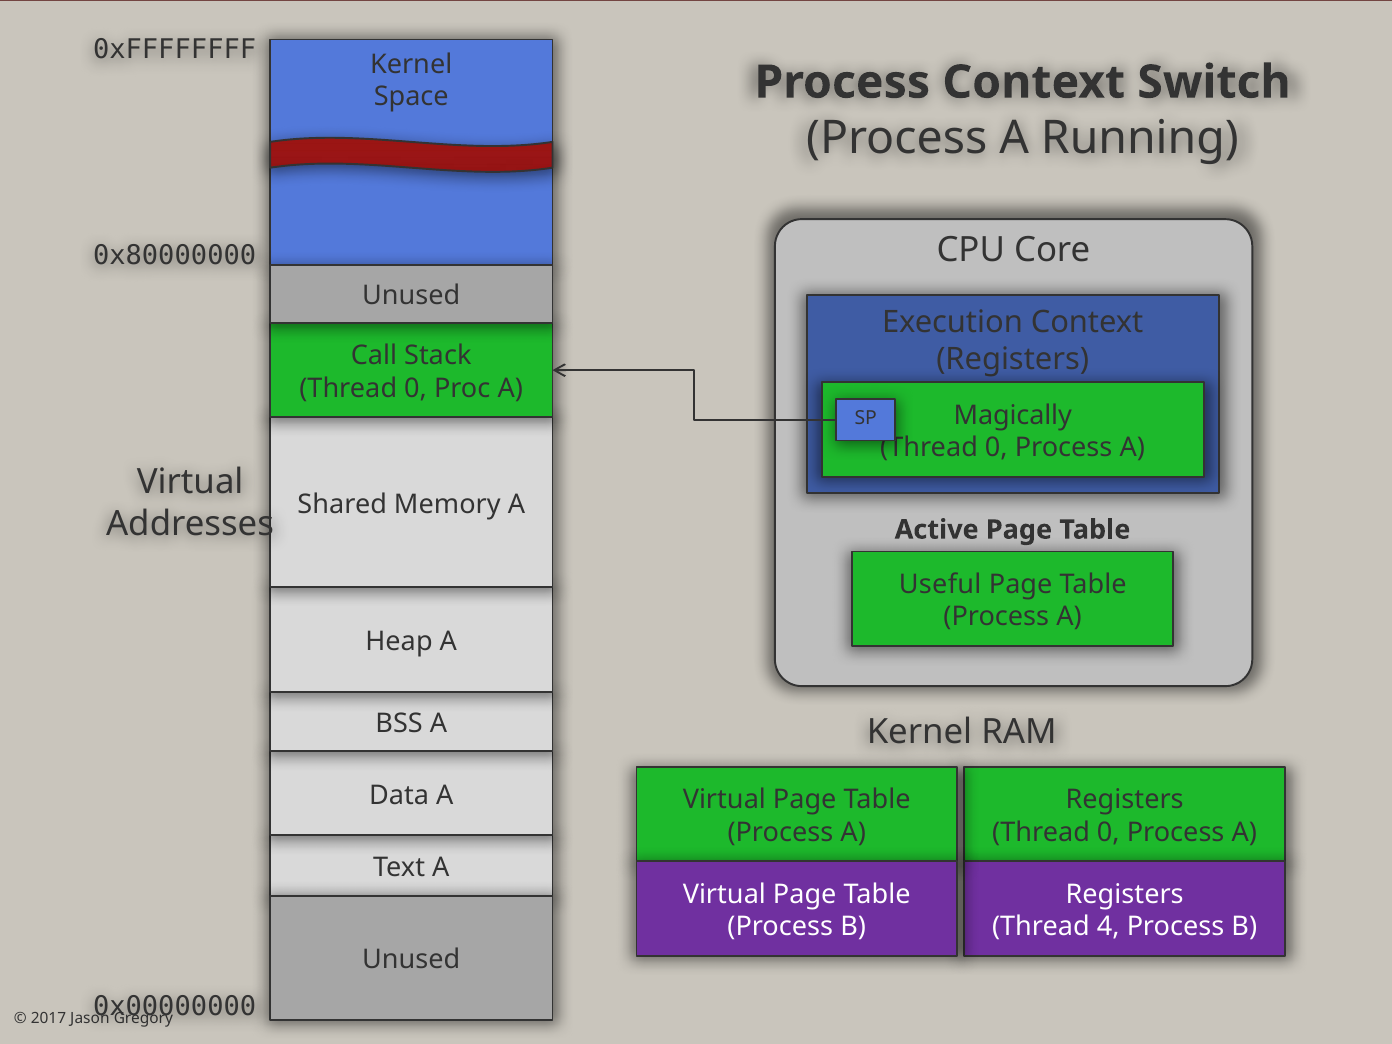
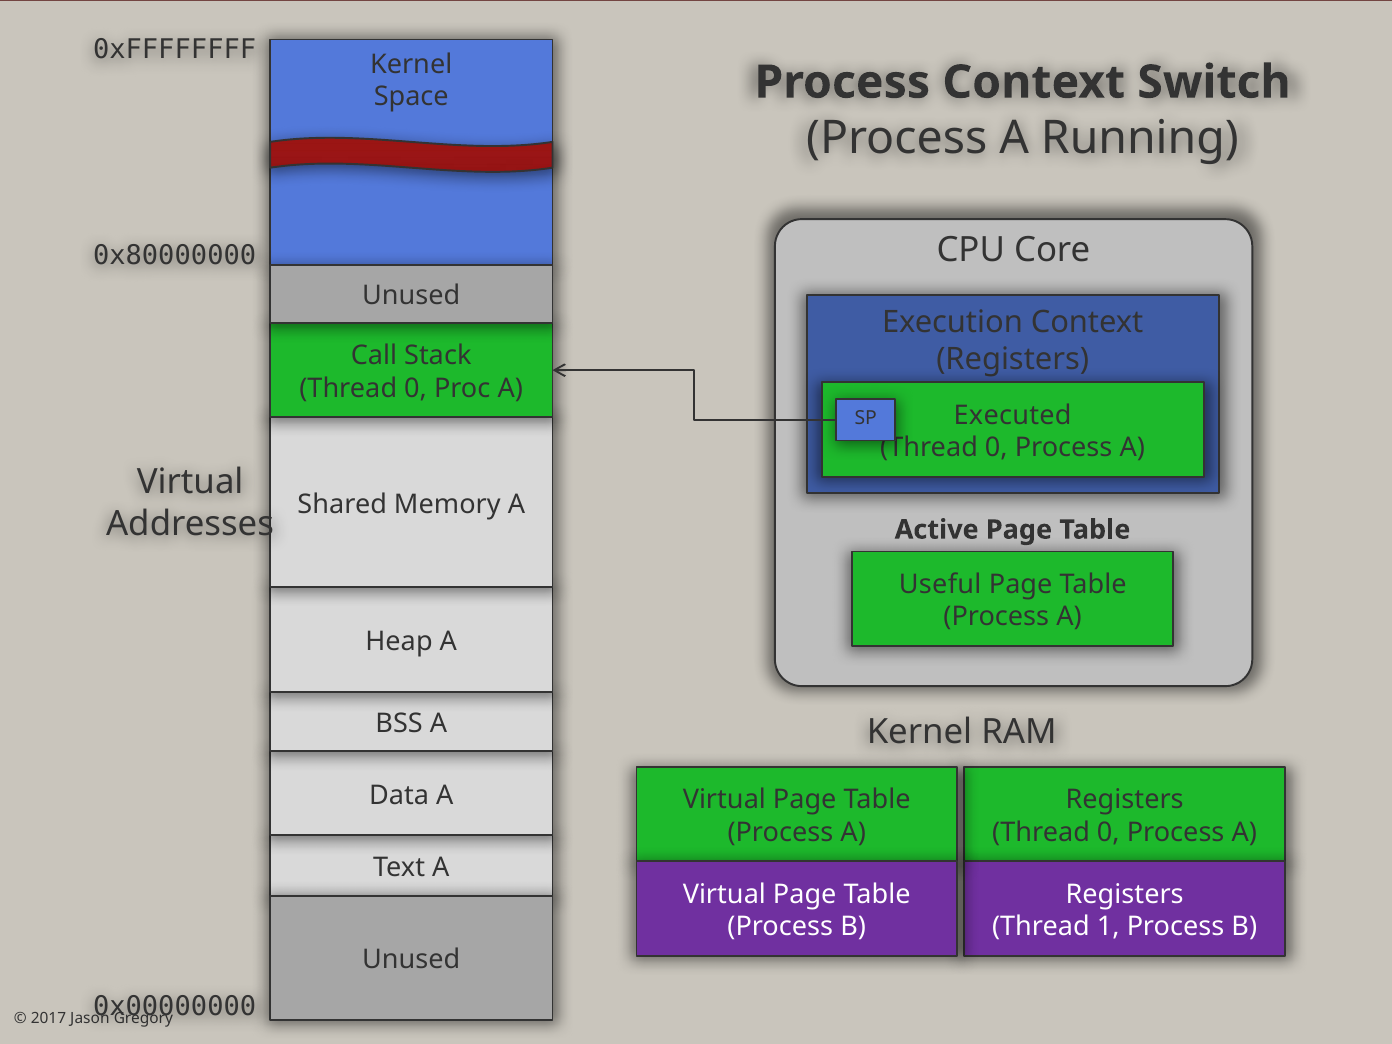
Magically: Magically -> Executed (1013, 415)
4: 4 -> 1 (1108, 927)
